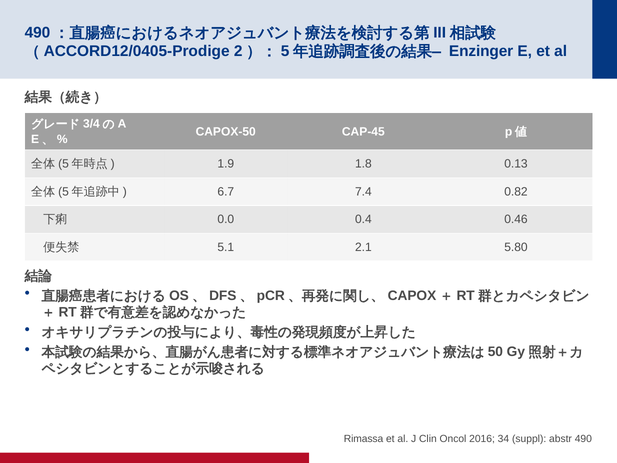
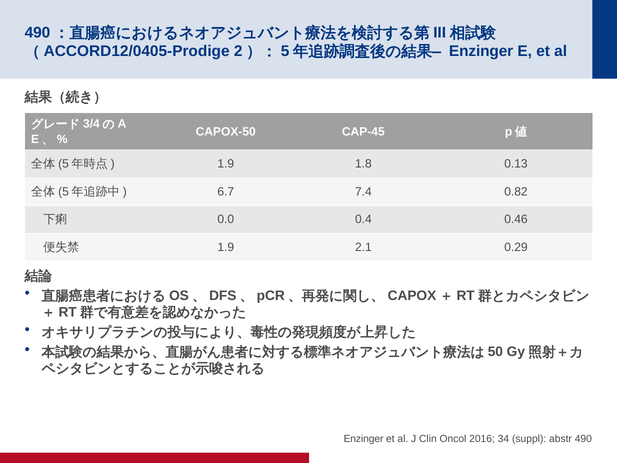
5.1: 5.1 -> 1.9 (226, 247)
5.80: 5.80 -> 0.29 (516, 247)
Rimassa: Rimassa -> Enzinger (364, 439)
